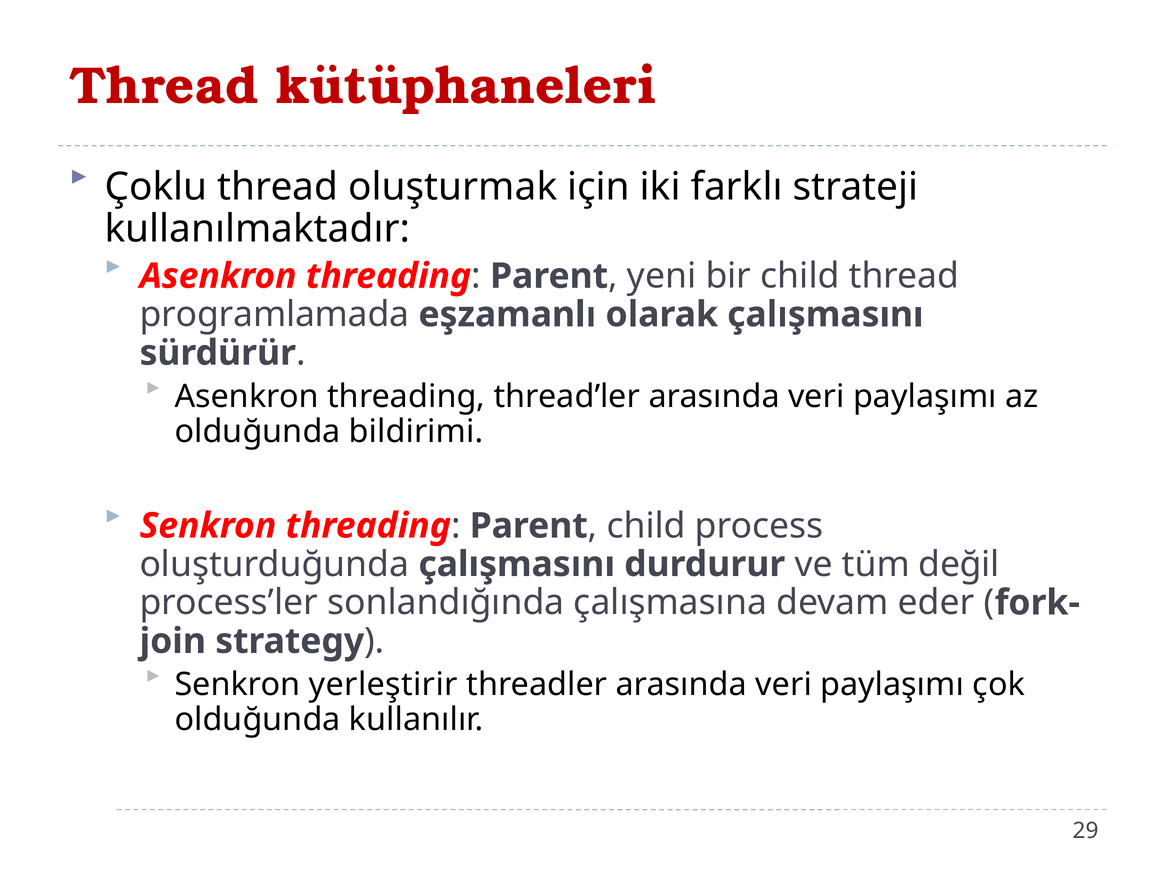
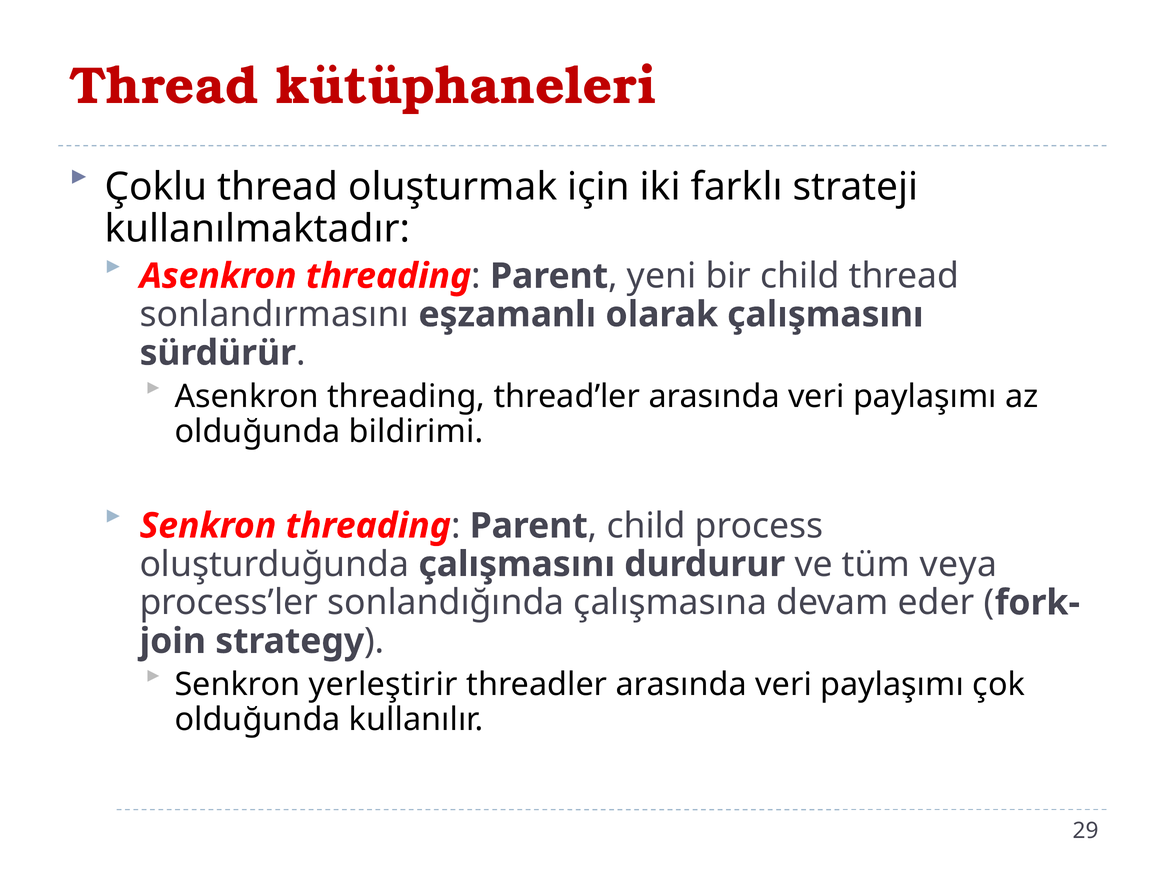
programlamada: programlamada -> sonlandırmasını (274, 314)
değil: değil -> veya (959, 564)
